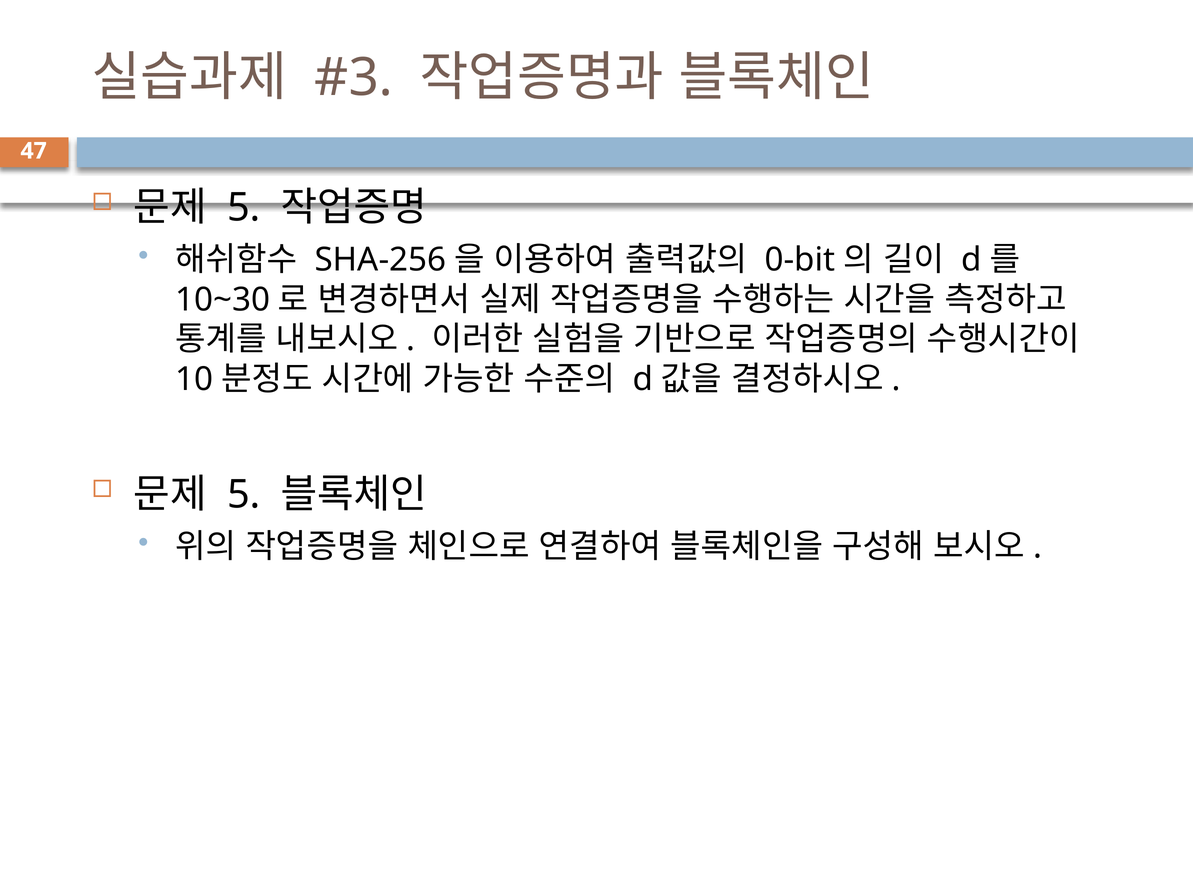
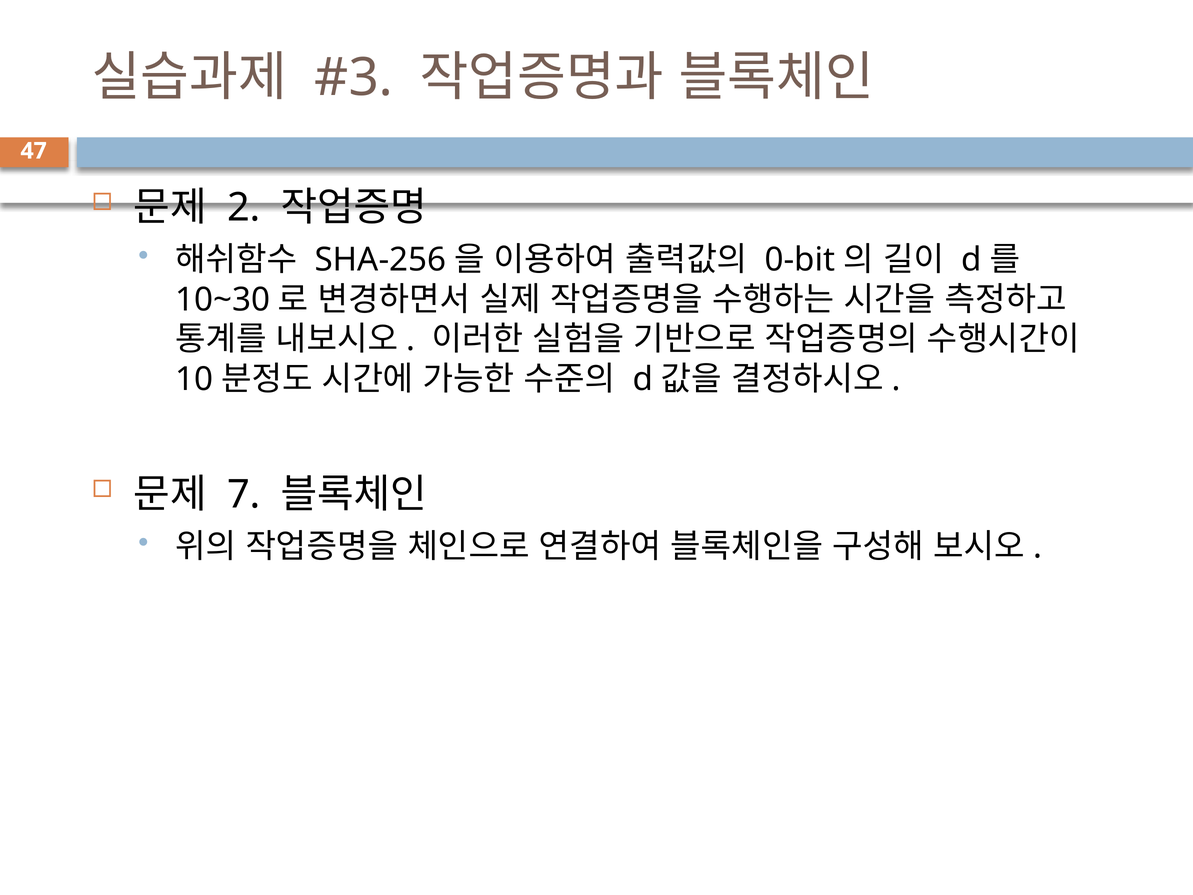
5: 5 -> 2 (244, 207)
5: 5 -> 7 (244, 494)
